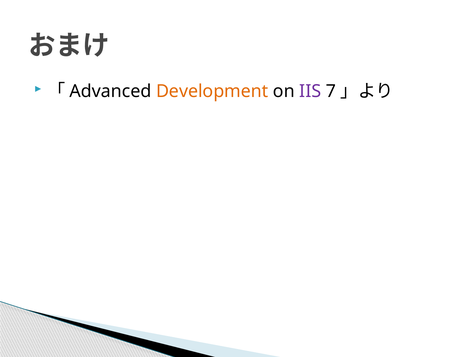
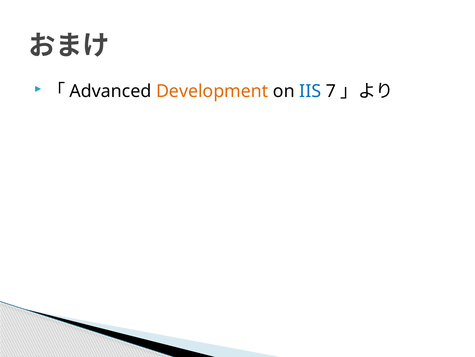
IIS colour: purple -> blue (310, 91)
